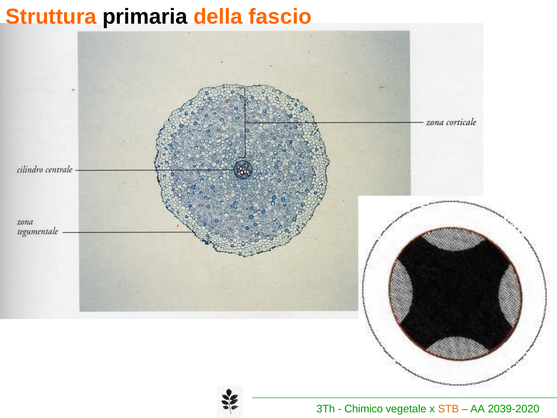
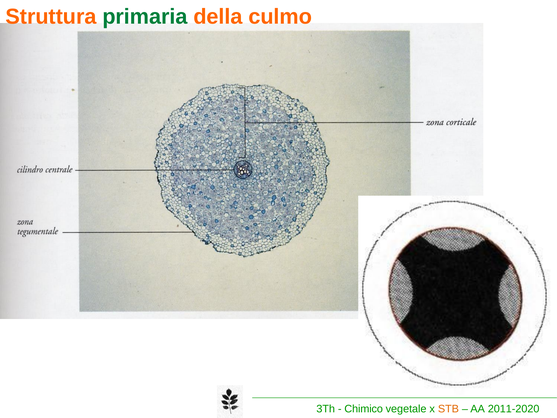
primaria colour: black -> green (145, 17)
fascio: fascio -> culmo (280, 17)
2039-2020: 2039-2020 -> 2011-2020 (514, 409)
